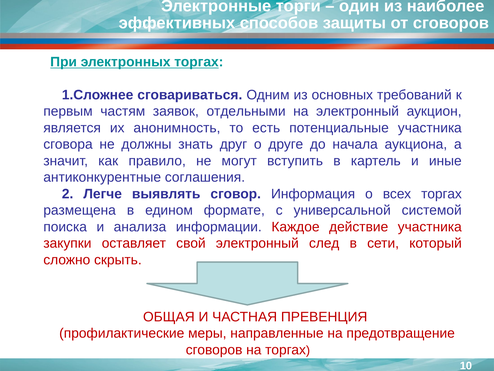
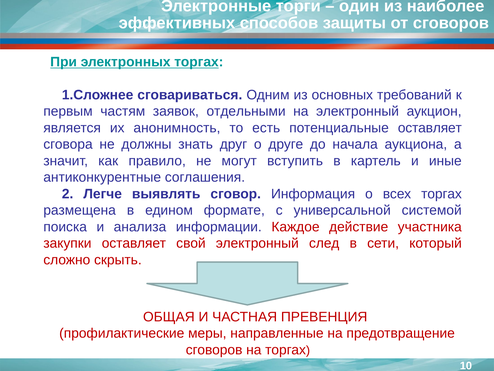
потенциальные участника: участника -> оставляет (430, 128)
